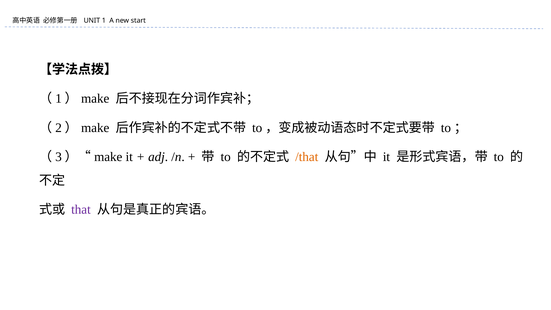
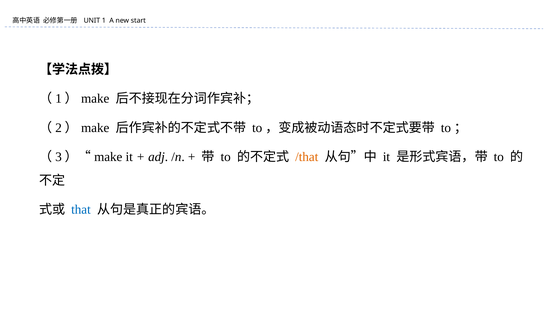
that colour: purple -> blue (81, 210)
